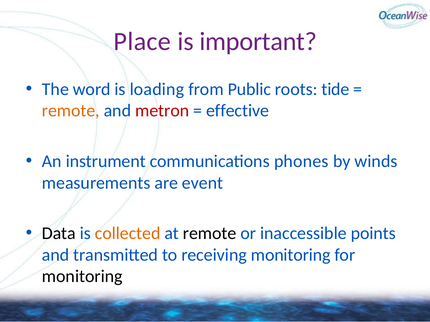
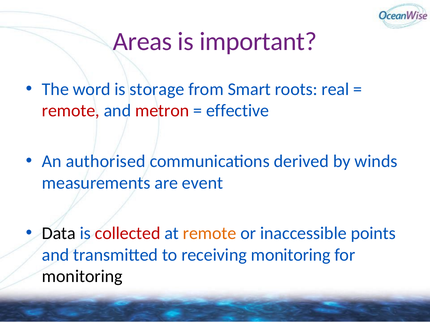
Place: Place -> Areas (143, 42)
loading: loading -> storage (157, 89)
Public: Public -> Smart (249, 89)
tide: tide -> real (335, 89)
remote colour: orange -> red (71, 111)
instrument: instrument -> authorised (106, 162)
phones: phones -> derived (301, 162)
collected colour: orange -> red (128, 234)
remote colour: black -> orange (210, 234)
